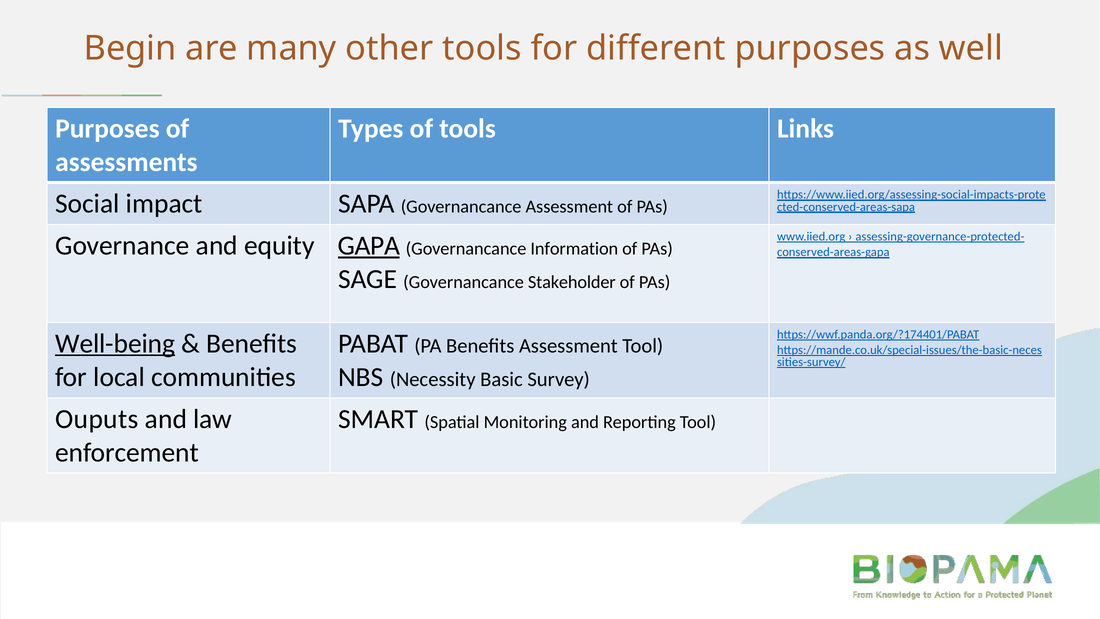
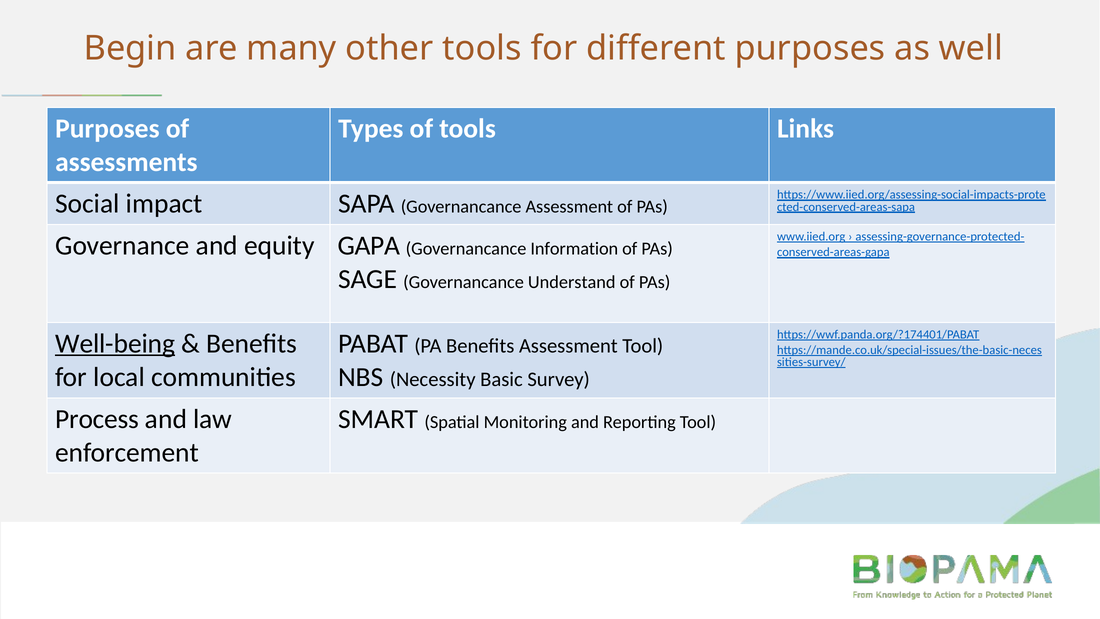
GAPA underline: present -> none (369, 246)
Stakeholder: Stakeholder -> Understand (572, 282)
Ouputs: Ouputs -> Process (97, 419)
